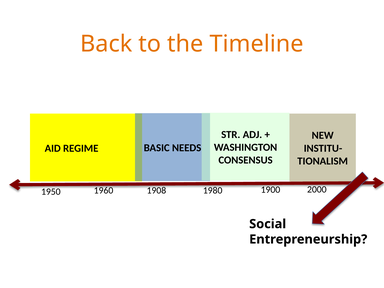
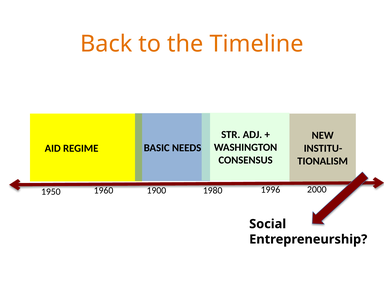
1908: 1908 -> 1900 (156, 190)
1900: 1900 -> 1996 (270, 190)
